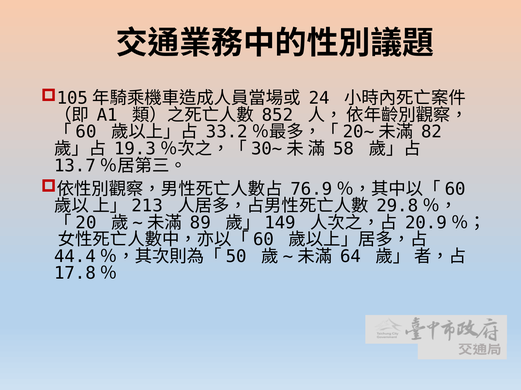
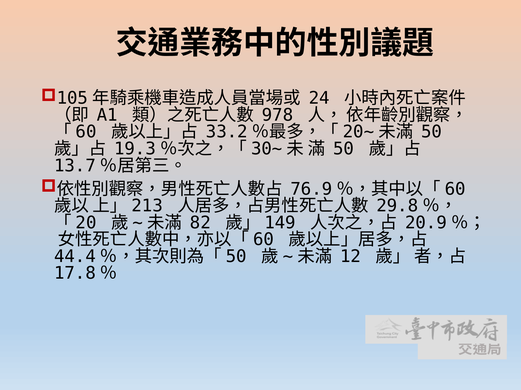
852: 852 -> 978 (277, 115)
82: 82 -> 50 (432, 132)
58: 58 -> 50 (344, 149)
89: 89 -> 82 (200, 223)
64: 64 -> 12 (351, 257)
